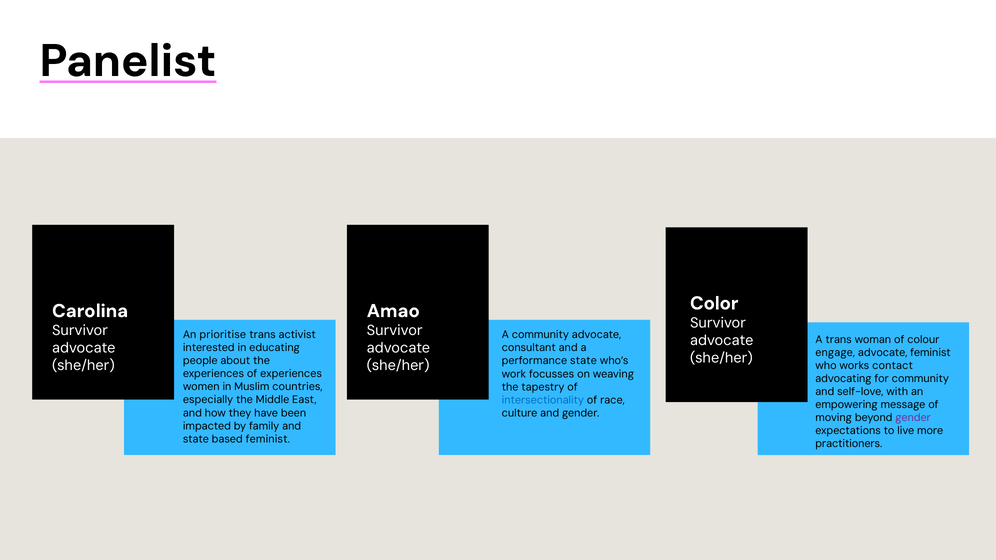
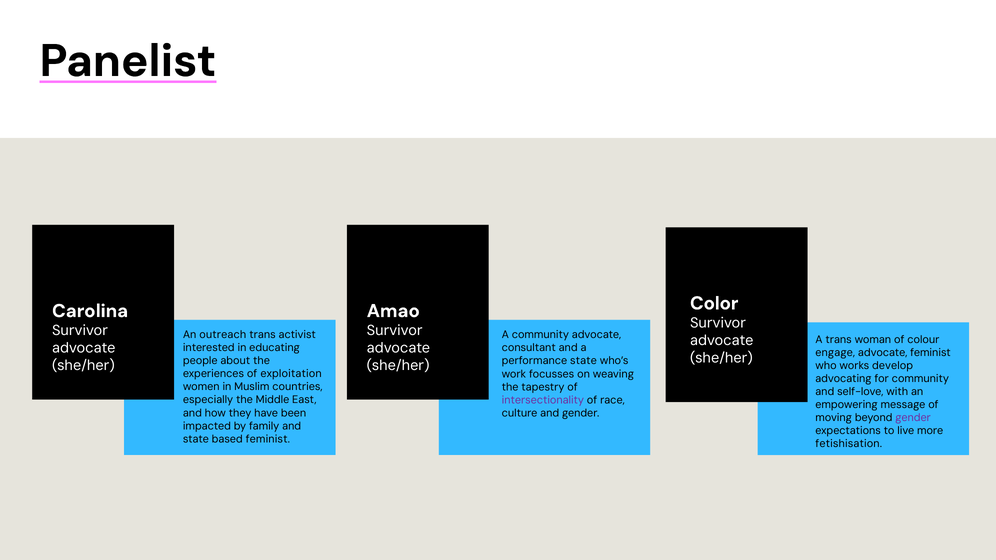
prioritise: prioritise -> outreach (223, 335)
contact: contact -> develop (893, 366)
of experiences: experiences -> exploitation (291, 374)
intersectionality colour: blue -> purple (543, 400)
practitioners: practitioners -> fetishisation (849, 444)
